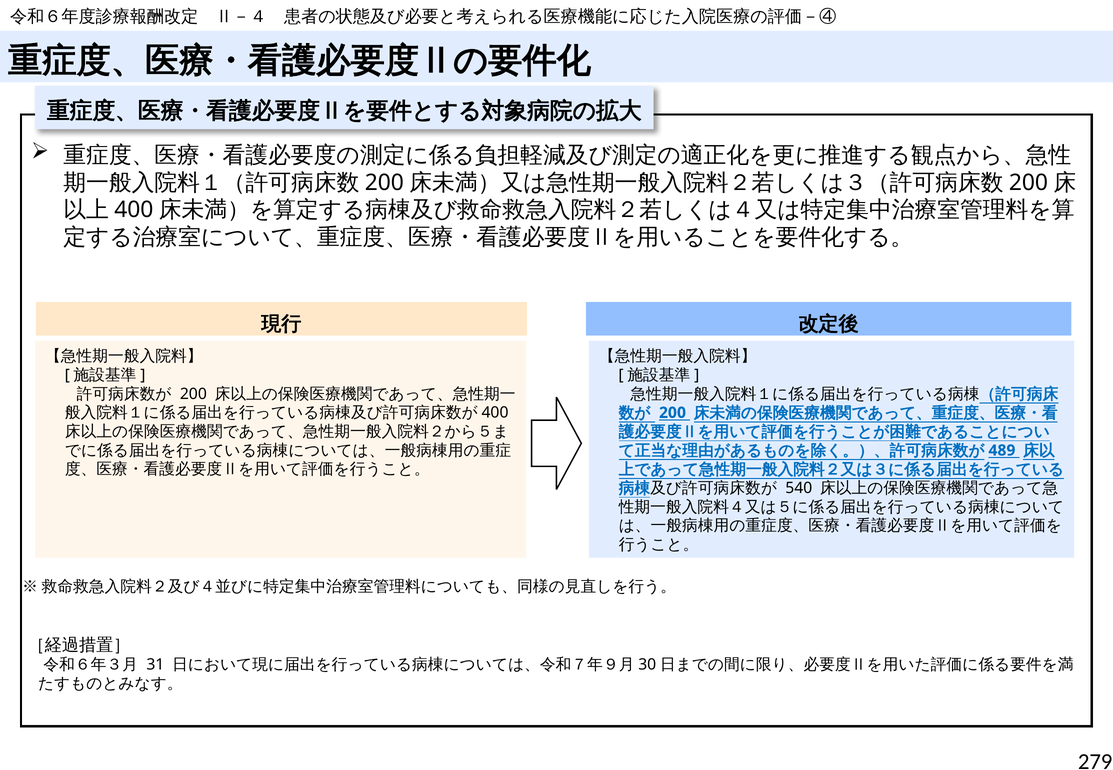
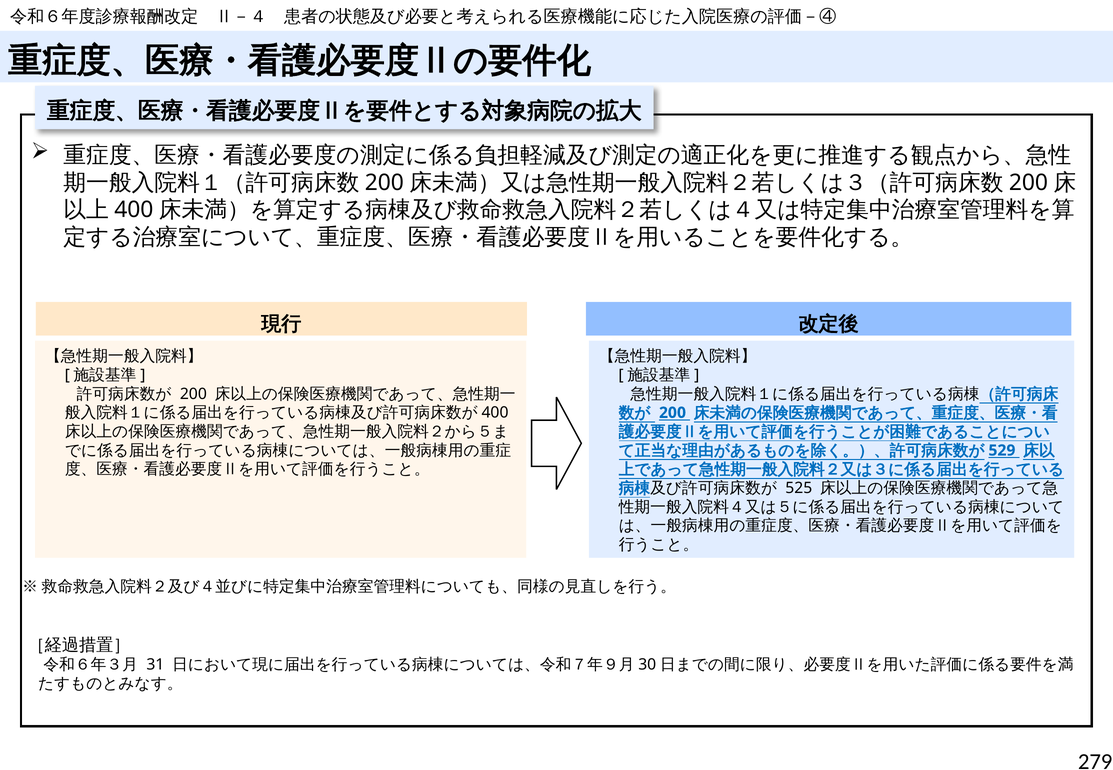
489: 489 -> 529 (1002, 451)
540: 540 -> 525 (799, 488)
